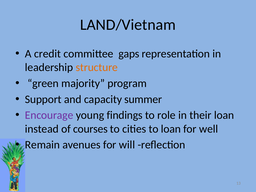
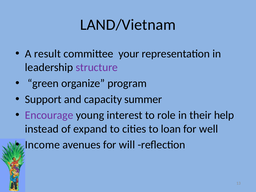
credit: credit -> result (47, 54)
gaps: gaps -> your (129, 54)
structure colour: orange -> purple (97, 67)
majority: majority -> organize (83, 83)
findings: findings -> interest (125, 115)
their loan: loan -> help (224, 115)
courses: courses -> expand (90, 129)
Remain: Remain -> Income (42, 145)
